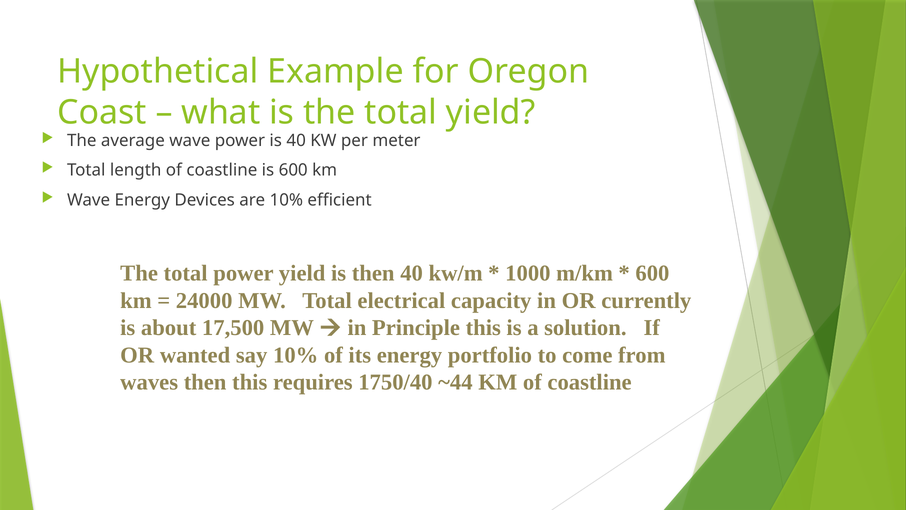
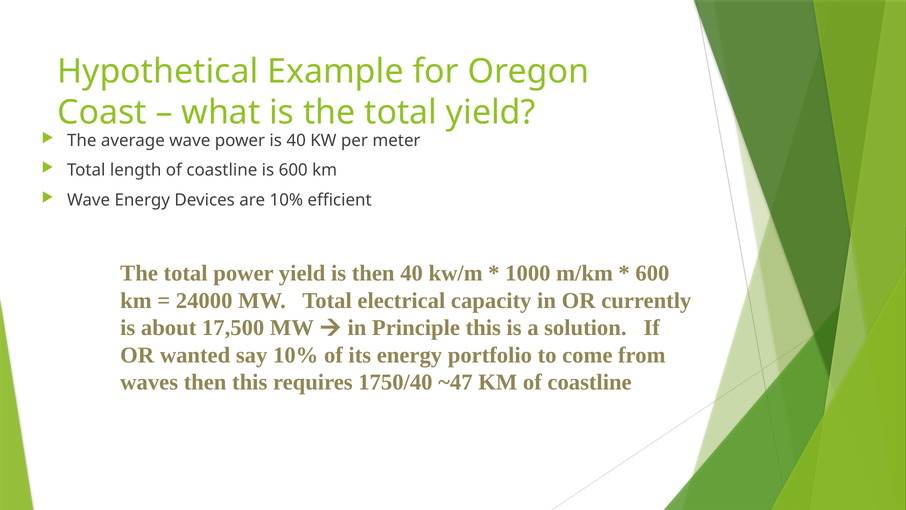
~44: ~44 -> ~47 (455, 382)
